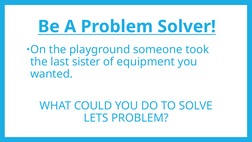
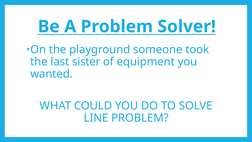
LETS: LETS -> LINE (96, 118)
